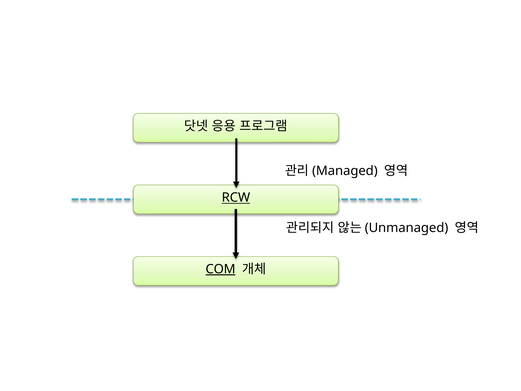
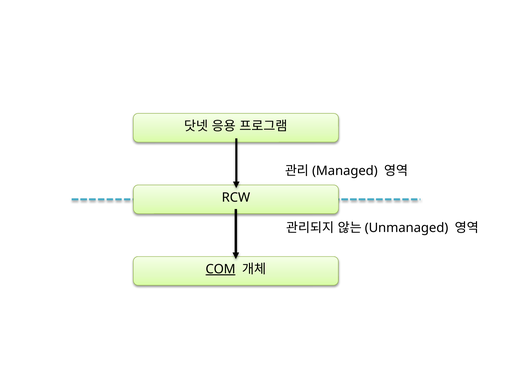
RCW underline: present -> none (236, 198)
